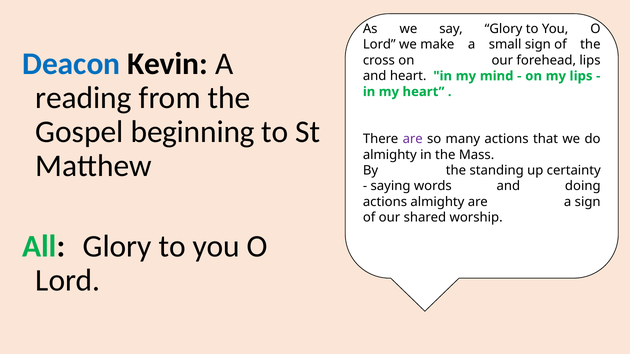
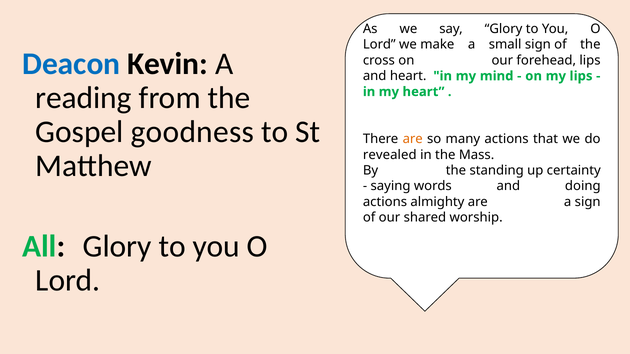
beginning: beginning -> goodness (192, 132)
are colour: purple -> orange (413, 139)
almighty: almighty -> revealed (390, 155)
